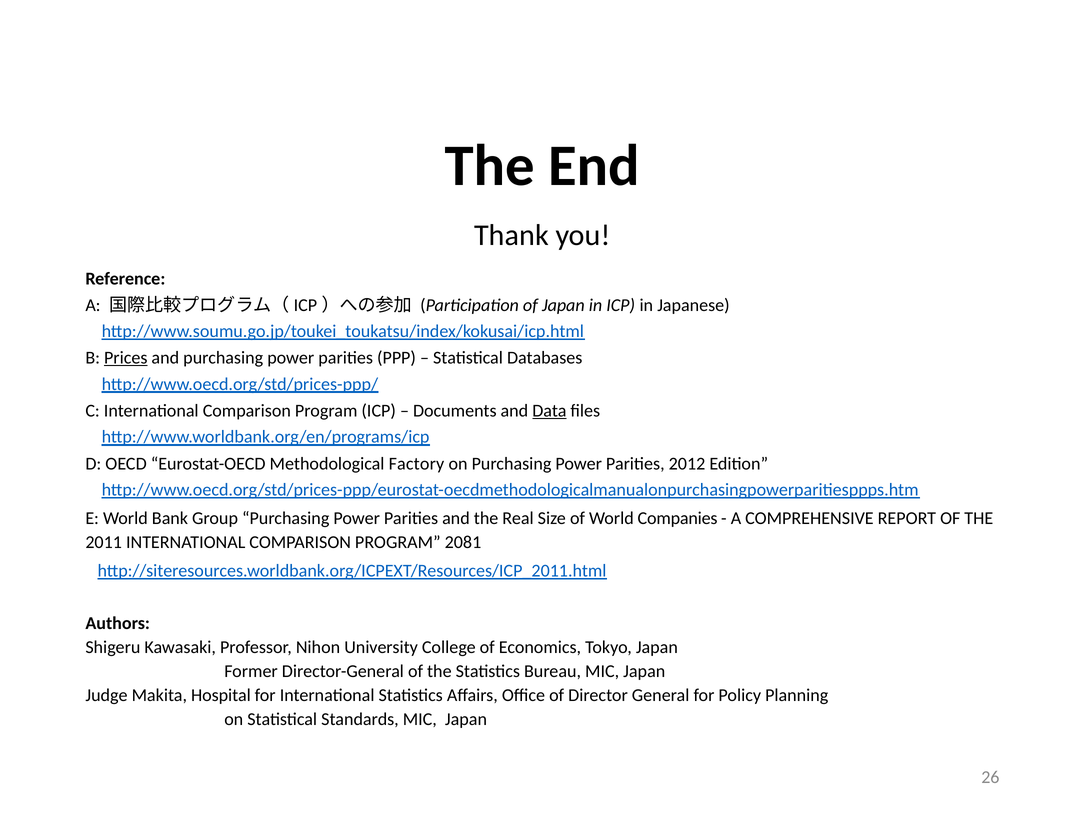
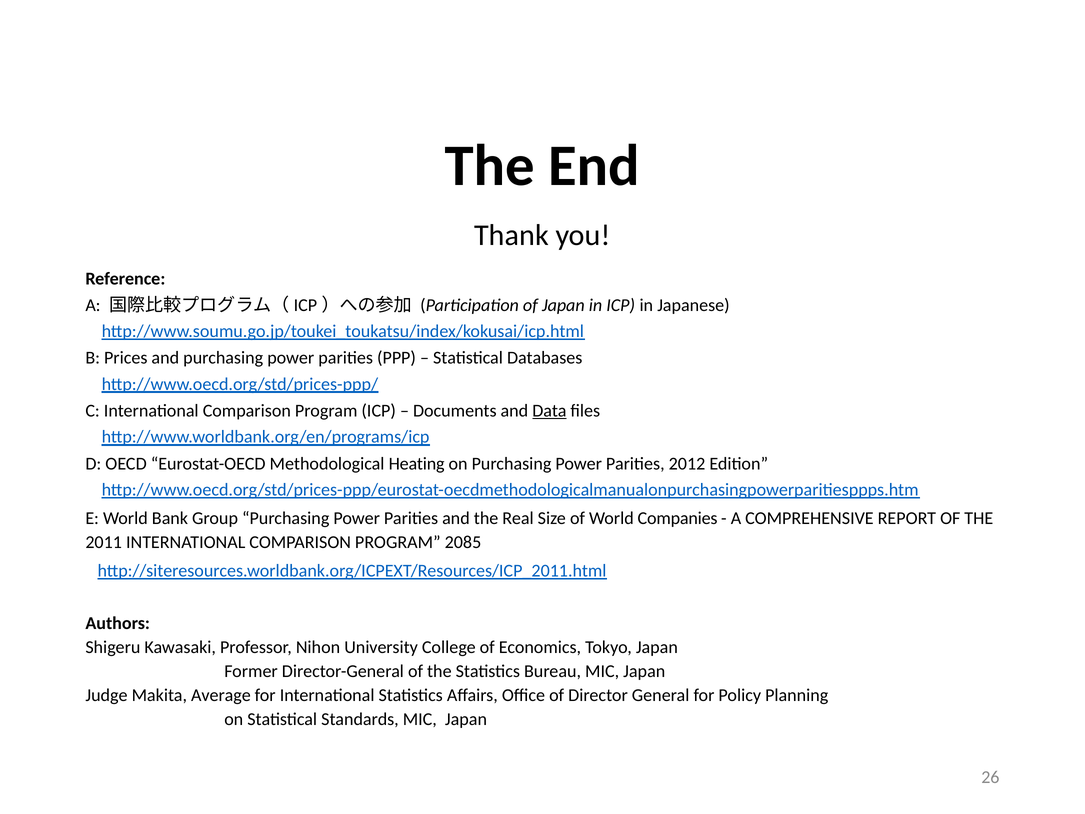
Prices underline: present -> none (126, 358)
Factory: Factory -> Heating (417, 463)
2081: 2081 -> 2085 (463, 542)
Hospital: Hospital -> Average (221, 695)
